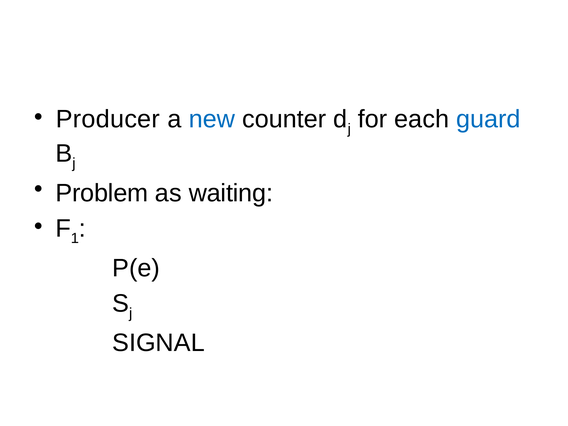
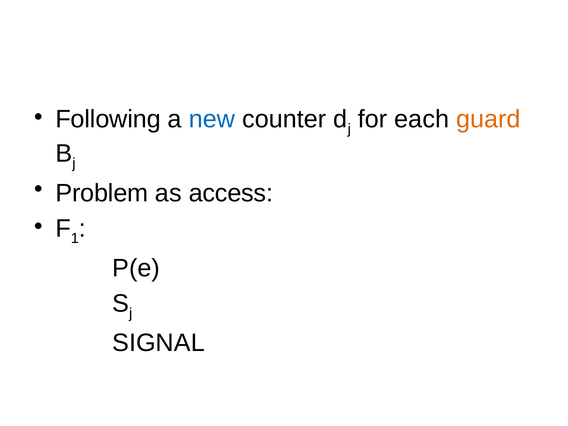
Producer: Producer -> Following (108, 119)
guard colour: blue -> orange (488, 119)
waiting: waiting -> access (231, 193)
